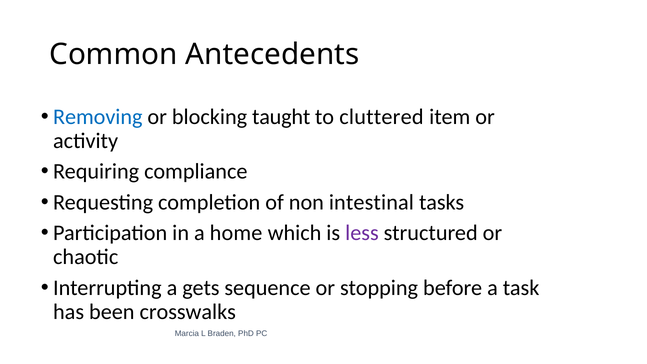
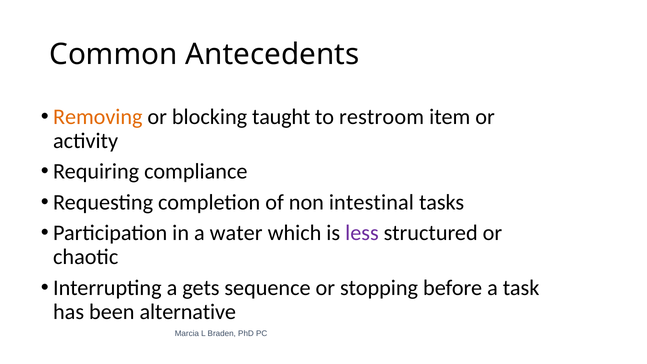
Removing colour: blue -> orange (98, 117)
cluttered: cluttered -> restroom (382, 117)
home: home -> water (236, 233)
crosswalks: crosswalks -> alternative (188, 312)
